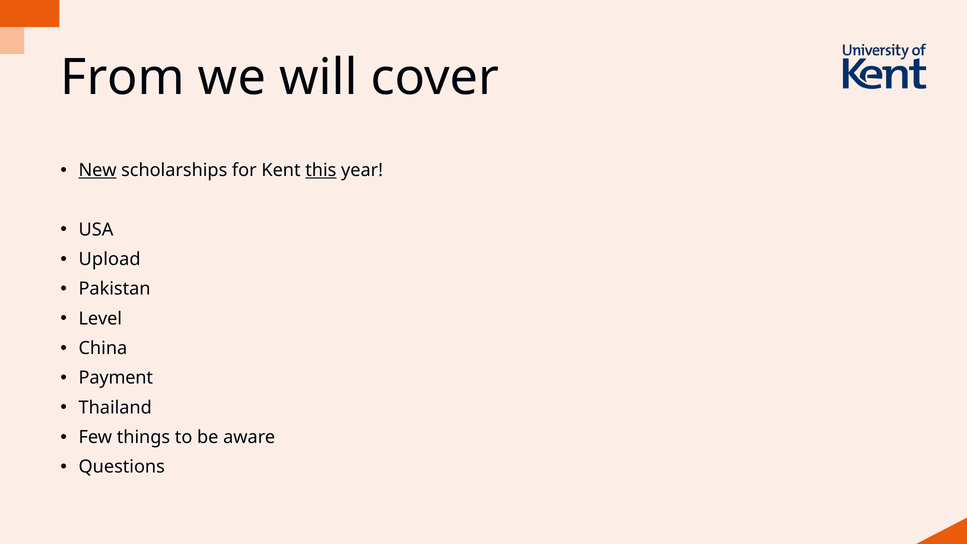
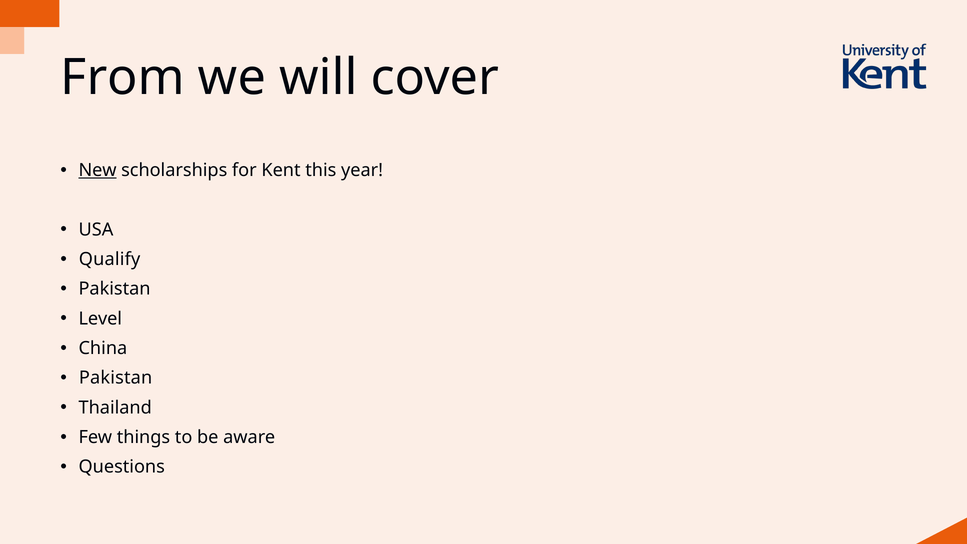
this underline: present -> none (321, 170)
Upload: Upload -> Qualify (110, 259)
Payment: Payment -> Pakistan (116, 378)
